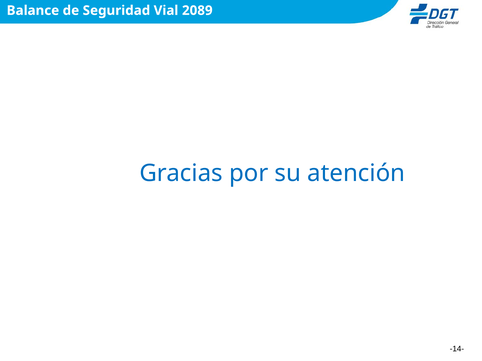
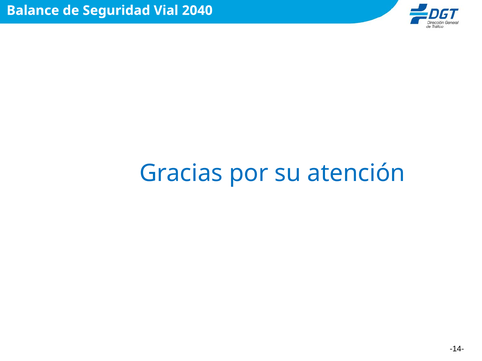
2089: 2089 -> 2040 (197, 11)
